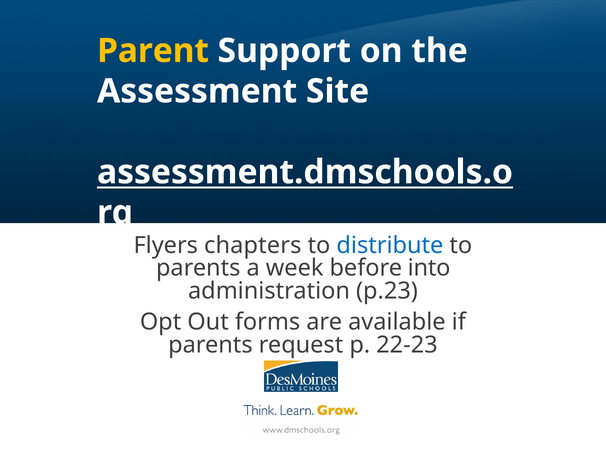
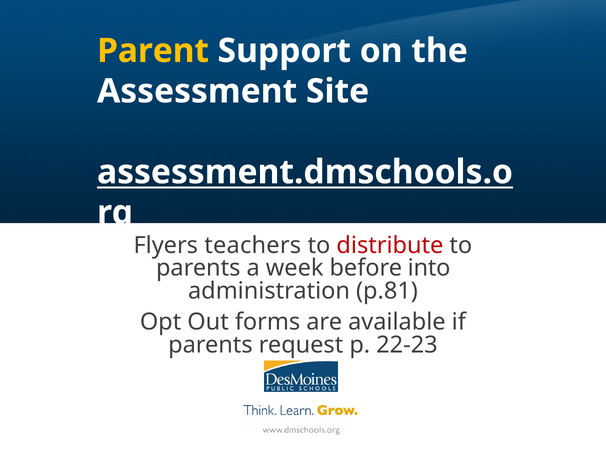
chapters: chapters -> teachers (253, 245)
distribute colour: blue -> red (390, 245)
p.23: p.23 -> p.81 (387, 290)
